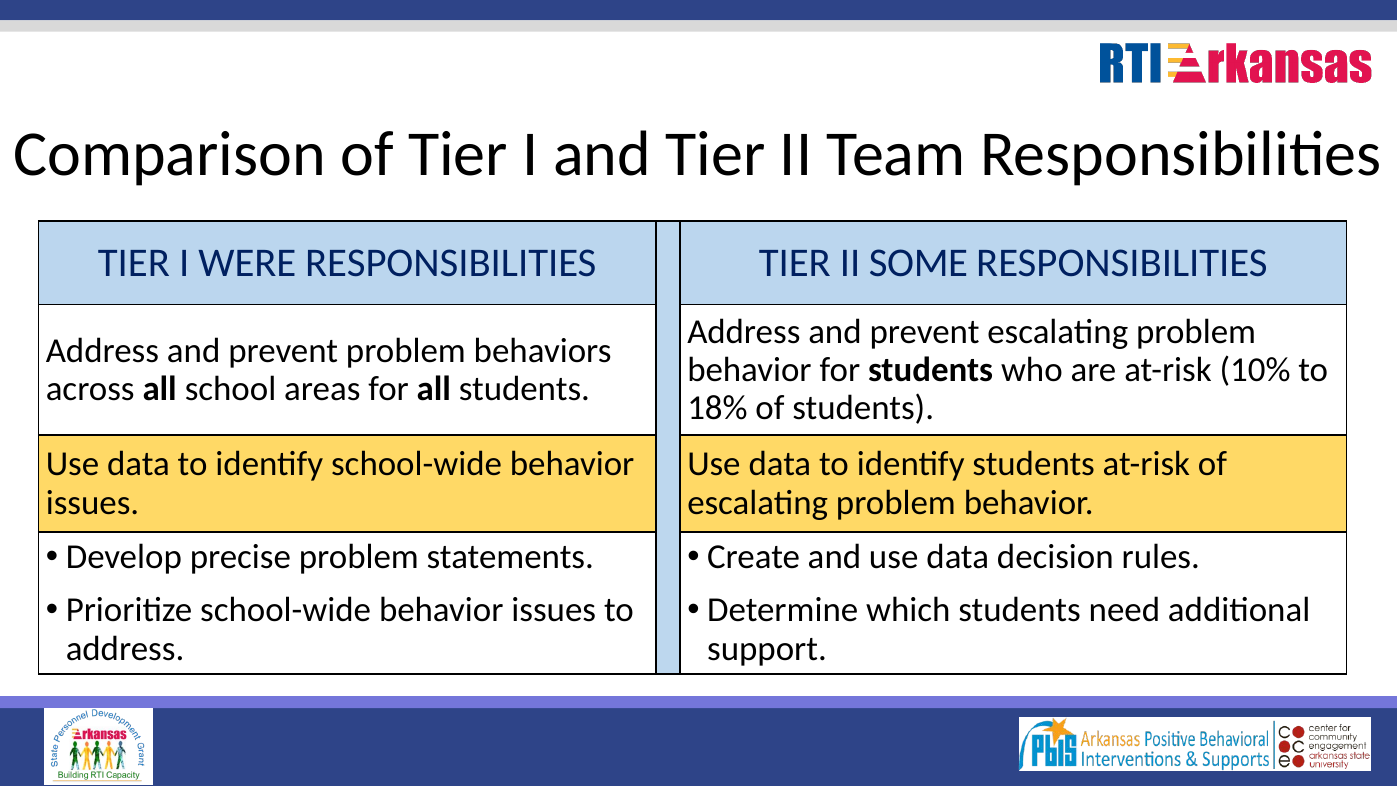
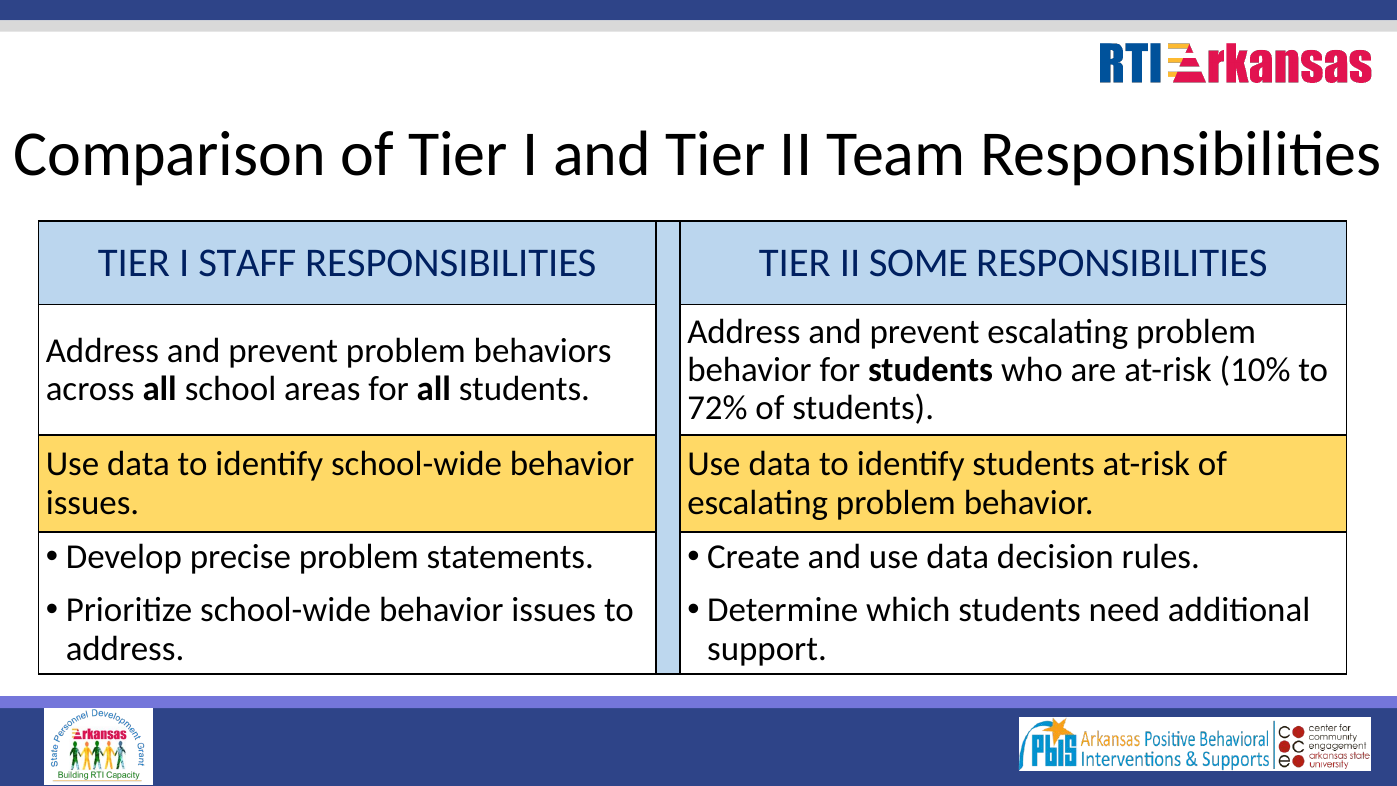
WERE: WERE -> STAFF (247, 263)
18%: 18% -> 72% (717, 408)
